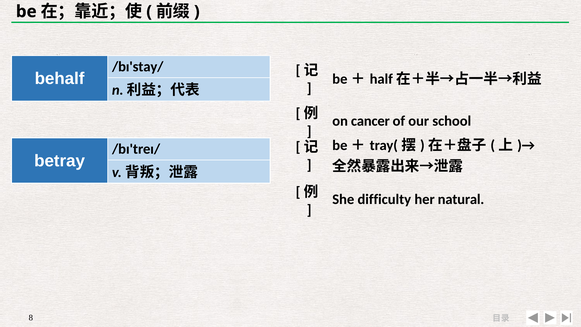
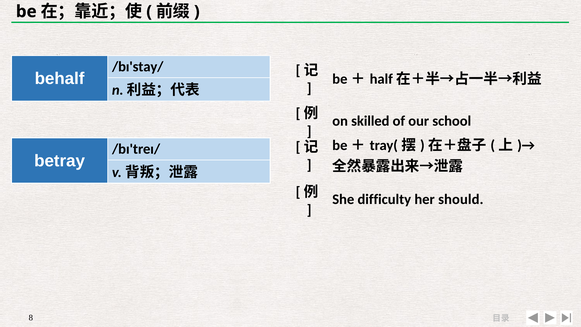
cancer: cancer -> skilled (370, 121)
natural: natural -> should (461, 199)
